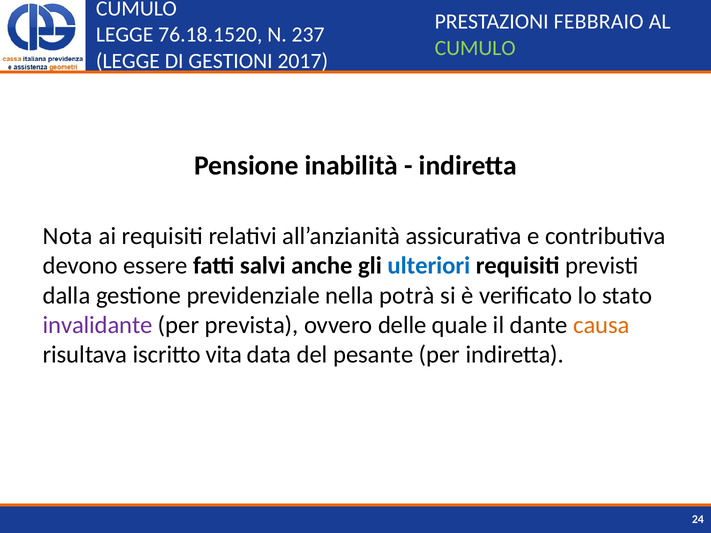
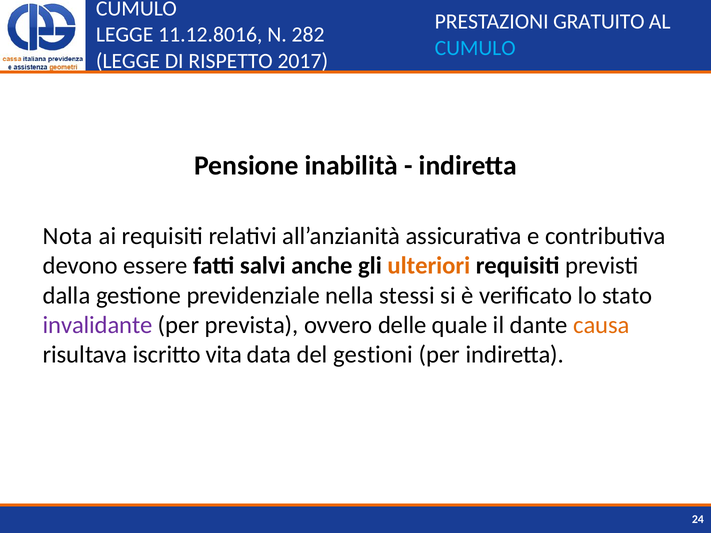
FEBBRAIO: FEBBRAIO -> GRATUITO (599, 22)
76.18.1520: 76.18.1520 -> 11.12.8016 (210, 35)
237: 237 -> 282 (308, 35)
CUMULO colour: light green -> light blue (475, 48)
GESTIONI: GESTIONI -> RISPETTO (231, 61)
ulteriori colour: blue -> orange (429, 266)
potrà: potrà -> stessi (407, 296)
pesante: pesante -> gestioni (373, 355)
